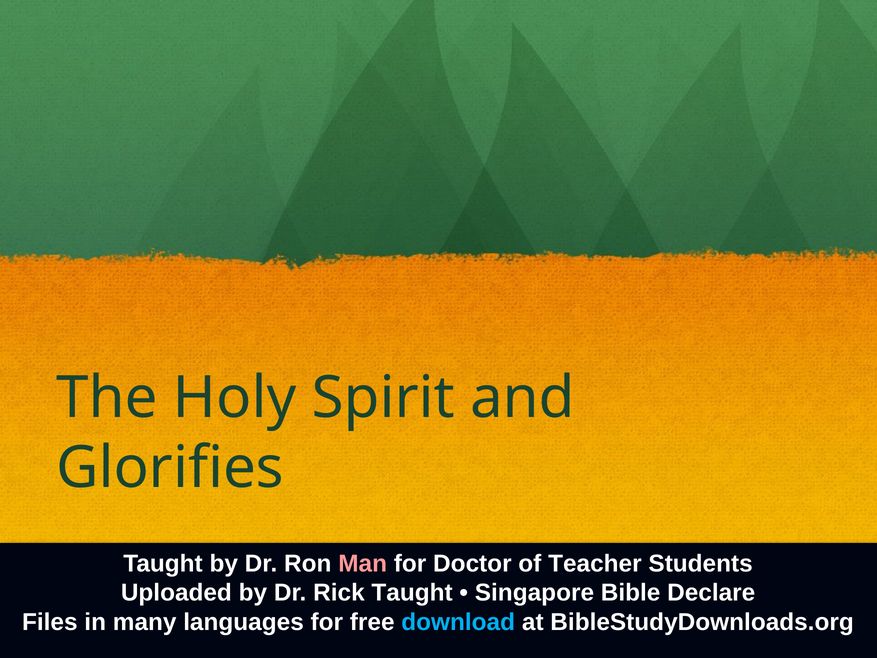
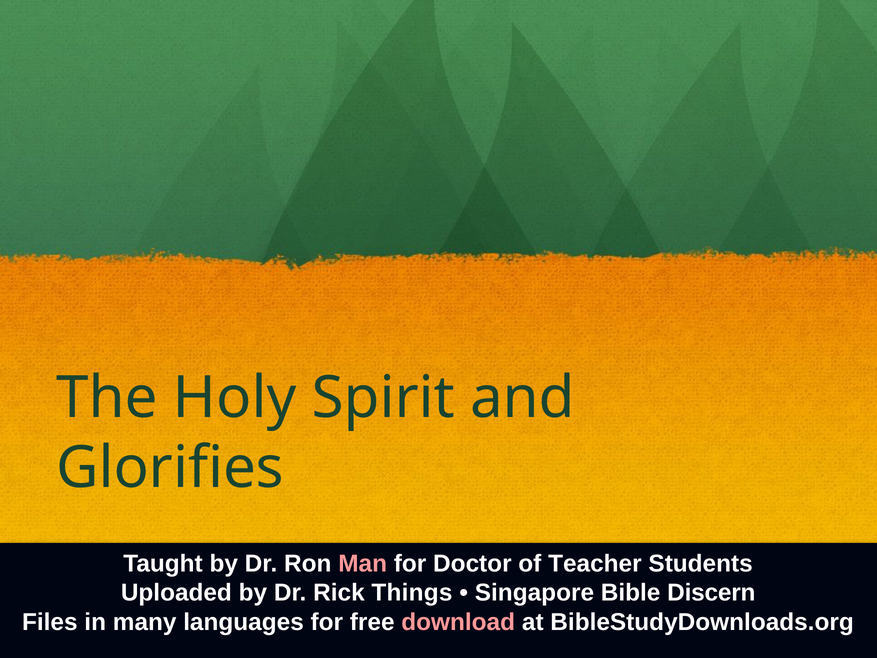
Rick Taught: Taught -> Things (412, 593)
Declare: Declare -> Discern (711, 593)
download colour: light blue -> pink (458, 622)
